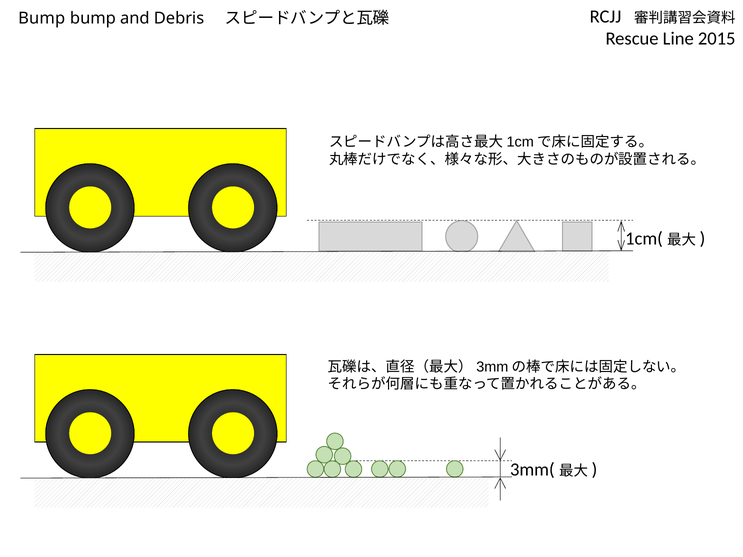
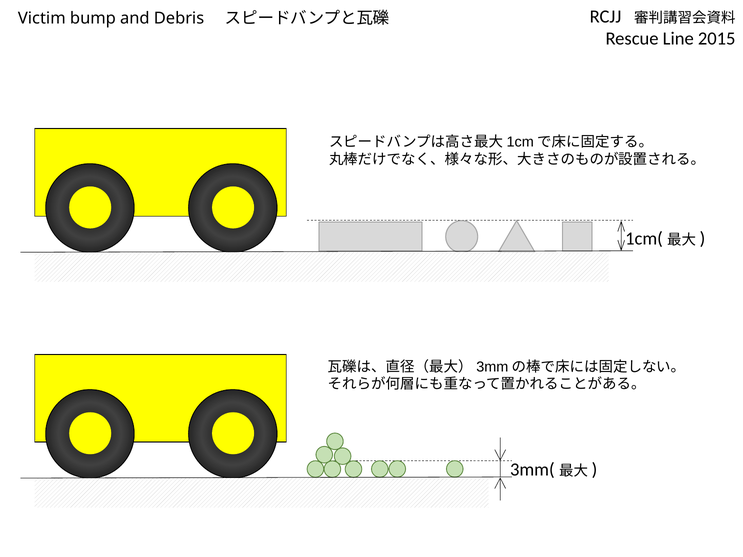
Bump: Bump -> Victim (42, 18)
